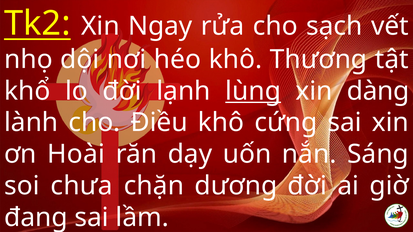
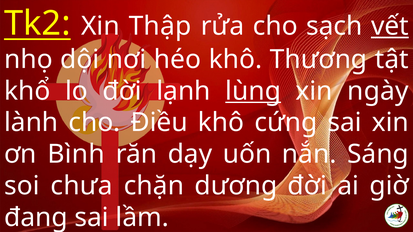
Ngay: Ngay -> Thập (160, 26)
vết underline: none -> present (390, 26)
dàng: dàng -> ngày (378, 91)
Hoài: Hoài -> Bình (76, 154)
